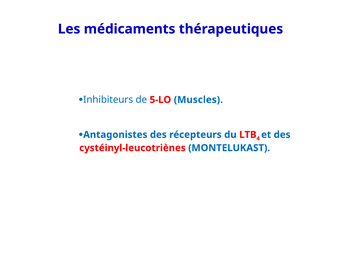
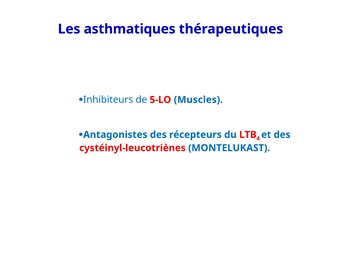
médicaments: médicaments -> asthmatiques (130, 29)
